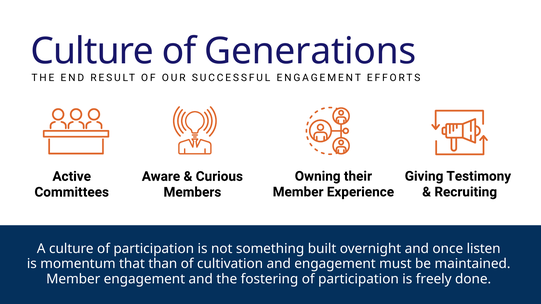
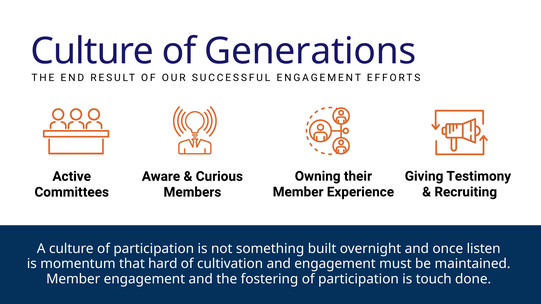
than: than -> hard (163, 264)
freely: freely -> touch (434, 279)
